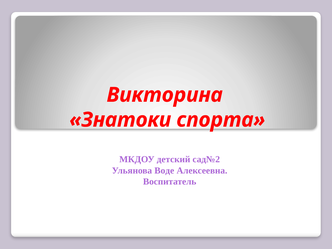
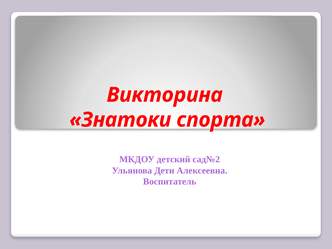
Воде: Воде -> Дети (164, 171)
